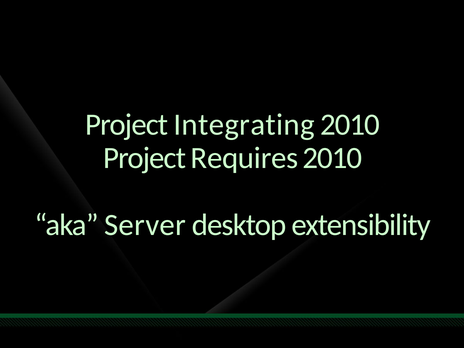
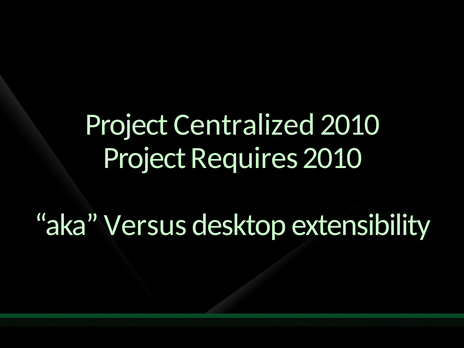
Integrating: Integrating -> Centralized (244, 125)
Server: Server -> Versus (145, 225)
